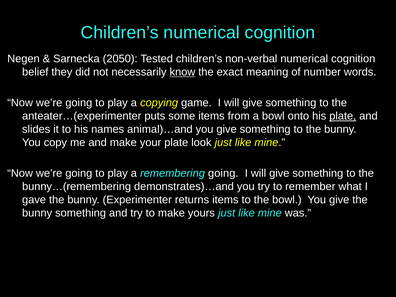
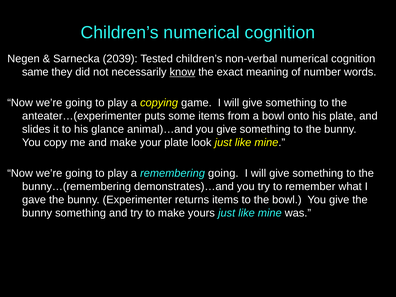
2050: 2050 -> 2039 (120, 59)
belief: belief -> same (35, 72)
plate underline: present -> none (343, 116)
names: names -> glance (108, 129)
